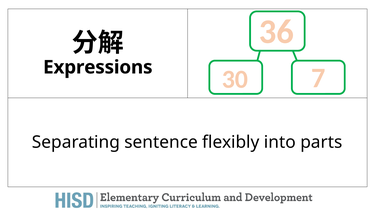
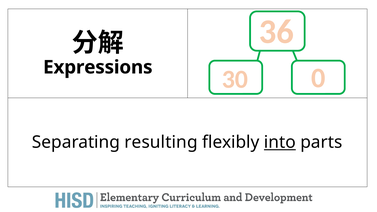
7: 7 -> 0 (318, 78)
sentence: sentence -> resulting (161, 142)
into underline: none -> present (280, 142)
